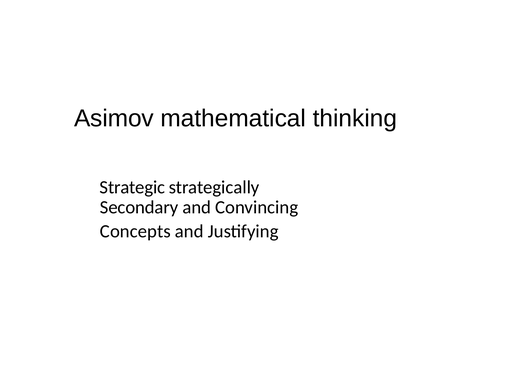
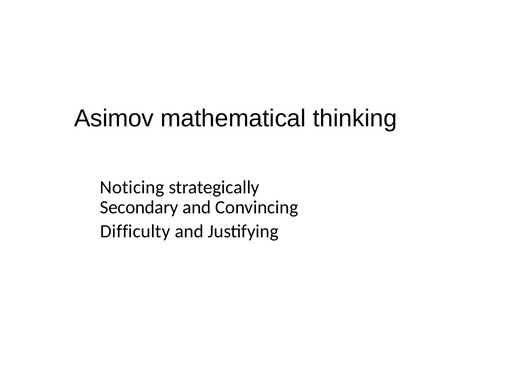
Strategic: Strategic -> Noticing (132, 187)
Concepts: Concepts -> Difficulty (135, 231)
